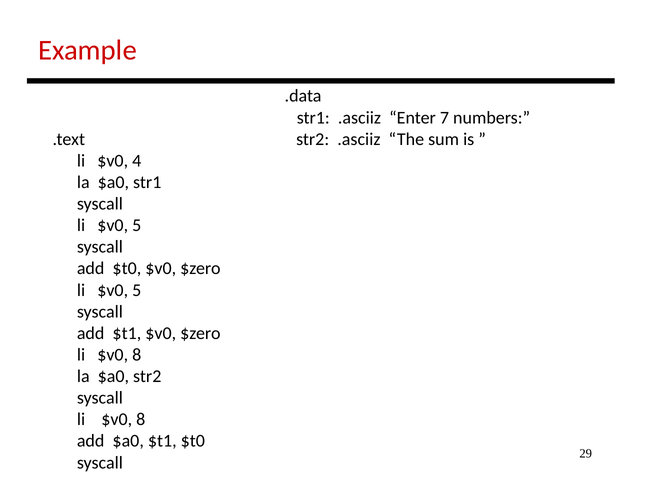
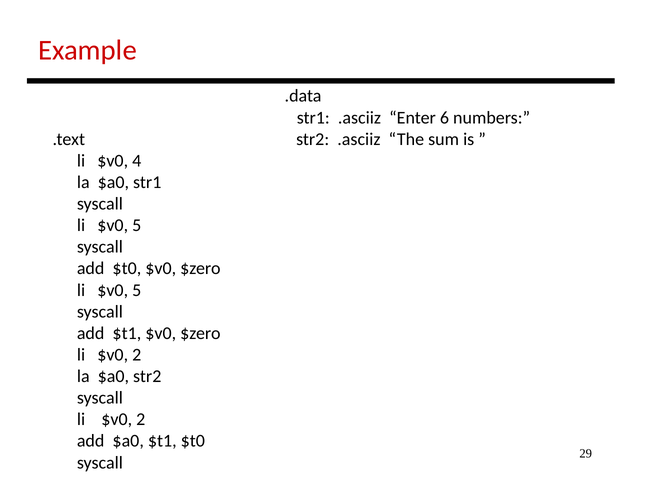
7: 7 -> 6 (444, 118)
8: 8 -> 2 (137, 355)
8: 8 -> 2 (141, 420)
